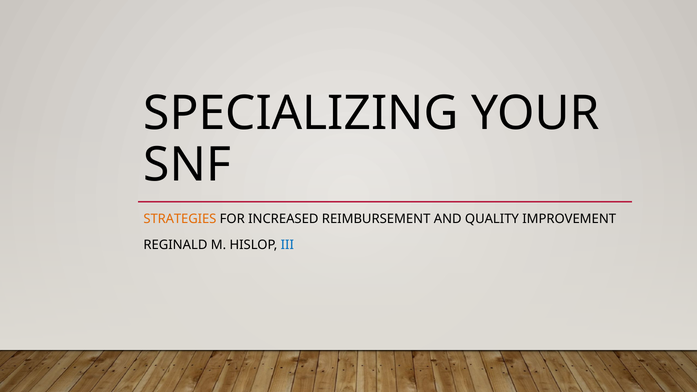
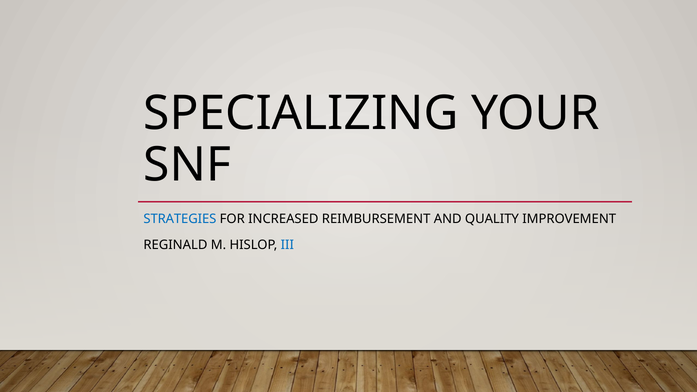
STRATEGIES colour: orange -> blue (180, 219)
